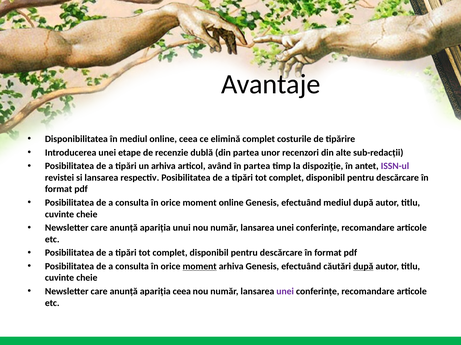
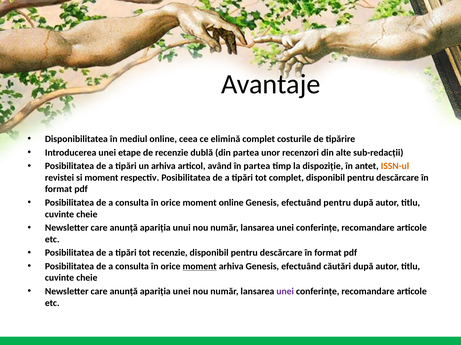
ISSN-ul colour: purple -> orange (395, 167)
si lansarea: lansarea -> moment (101, 178)
efectuând mediul: mediul -> pentru (337, 203)
complet: complet -> recenzie (170, 253)
după underline: present -> none (363, 267)
apariția ceea: ceea -> unei (182, 292)
